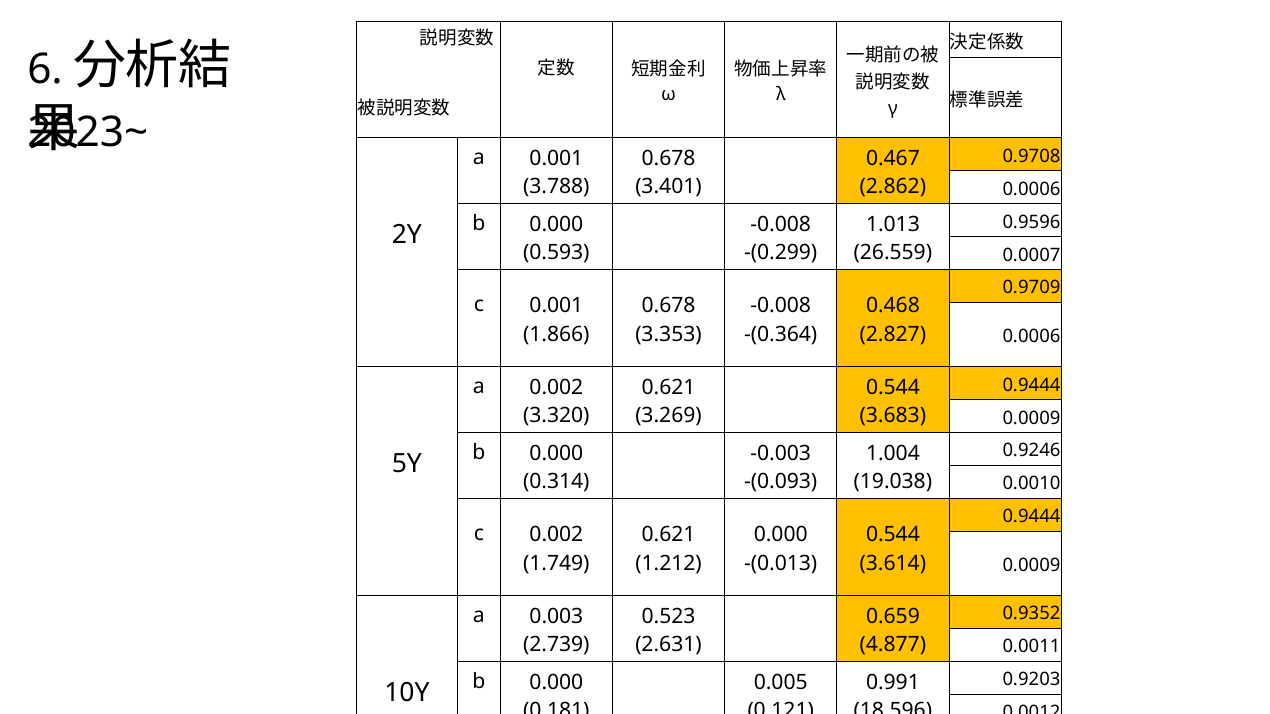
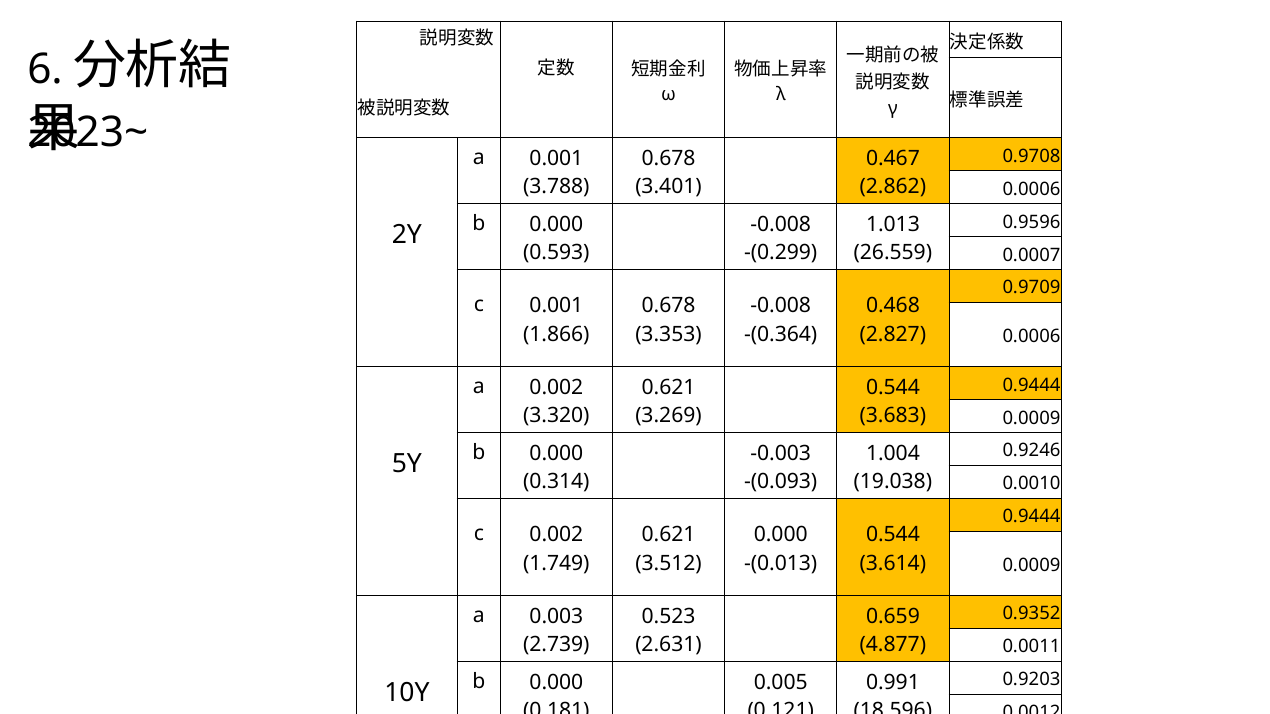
1.212: 1.212 -> 3.512 (669, 564)
